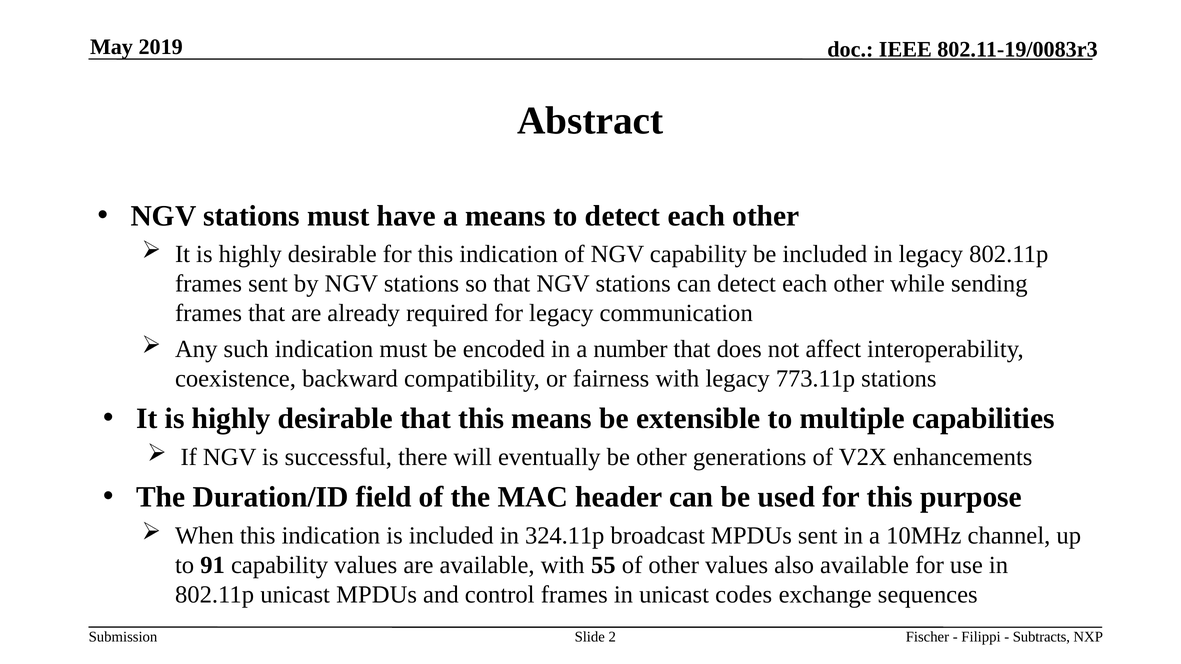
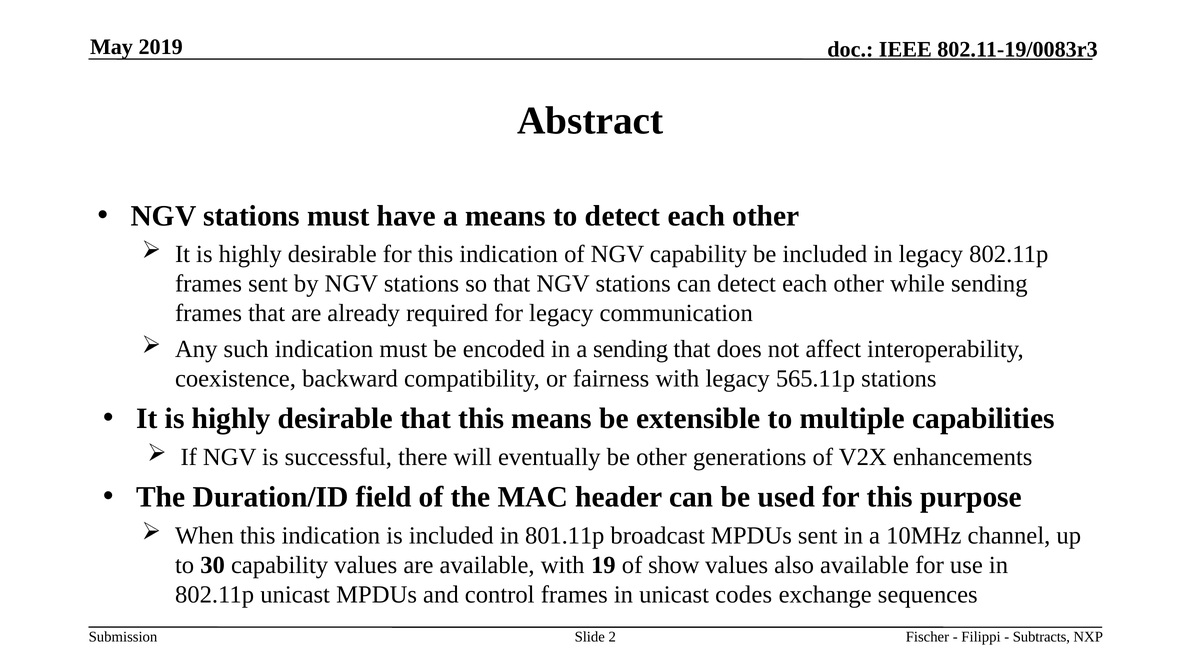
a number: number -> sending (631, 349)
773.11p: 773.11p -> 565.11p (816, 379)
324.11p: 324.11p -> 801.11p (565, 536)
91: 91 -> 30 (213, 565)
55: 55 -> 19 (603, 565)
of other: other -> show (674, 565)
